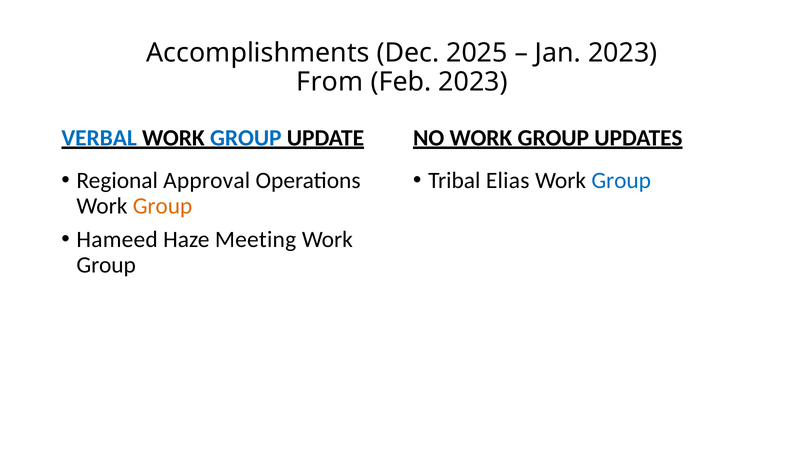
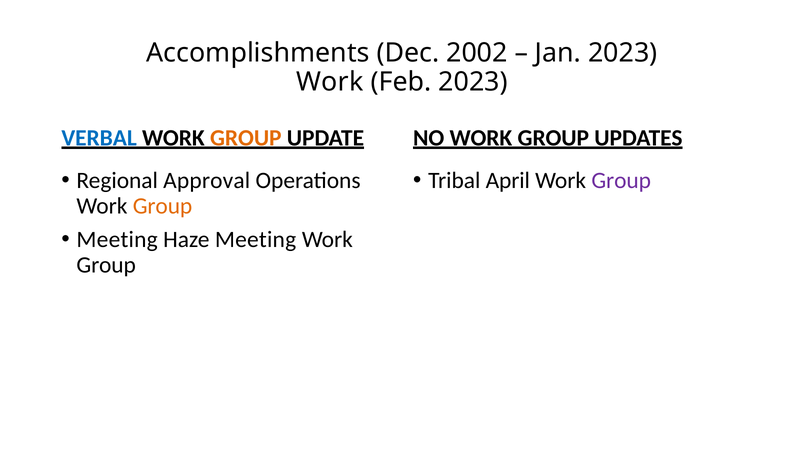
2025: 2025 -> 2002 (477, 53)
From: From -> Work (330, 82)
GROUP colour: blue -> orange (246, 138)
Elias: Elias -> April (508, 181)
Group colour: blue -> purple (621, 181)
Hameed: Hameed -> Meeting (117, 240)
